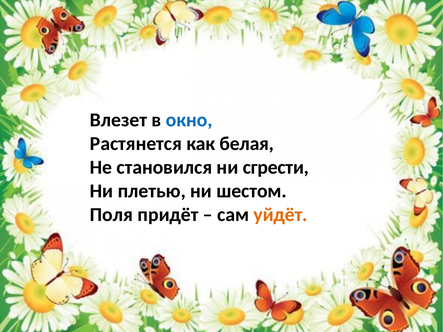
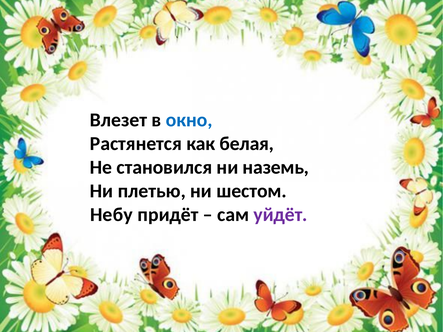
сгрести: сгрести -> наземь (276, 167)
Поля: Поля -> Небу (111, 215)
уйдёт colour: orange -> purple (281, 215)
